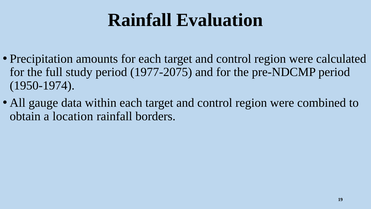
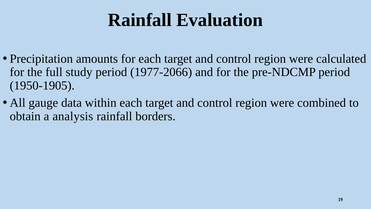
1977-2075: 1977-2075 -> 1977-2066 (161, 72)
1950-1974: 1950-1974 -> 1950-1905 (42, 85)
location: location -> analysis (73, 116)
